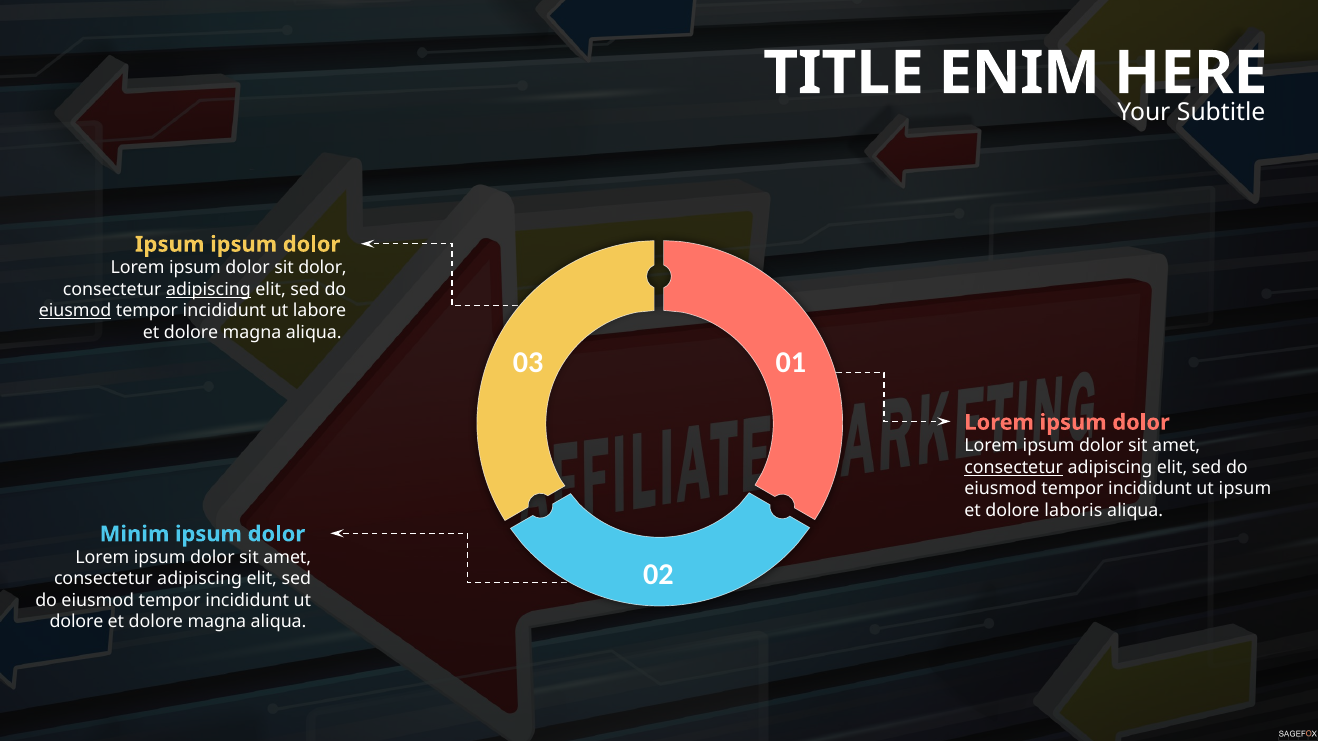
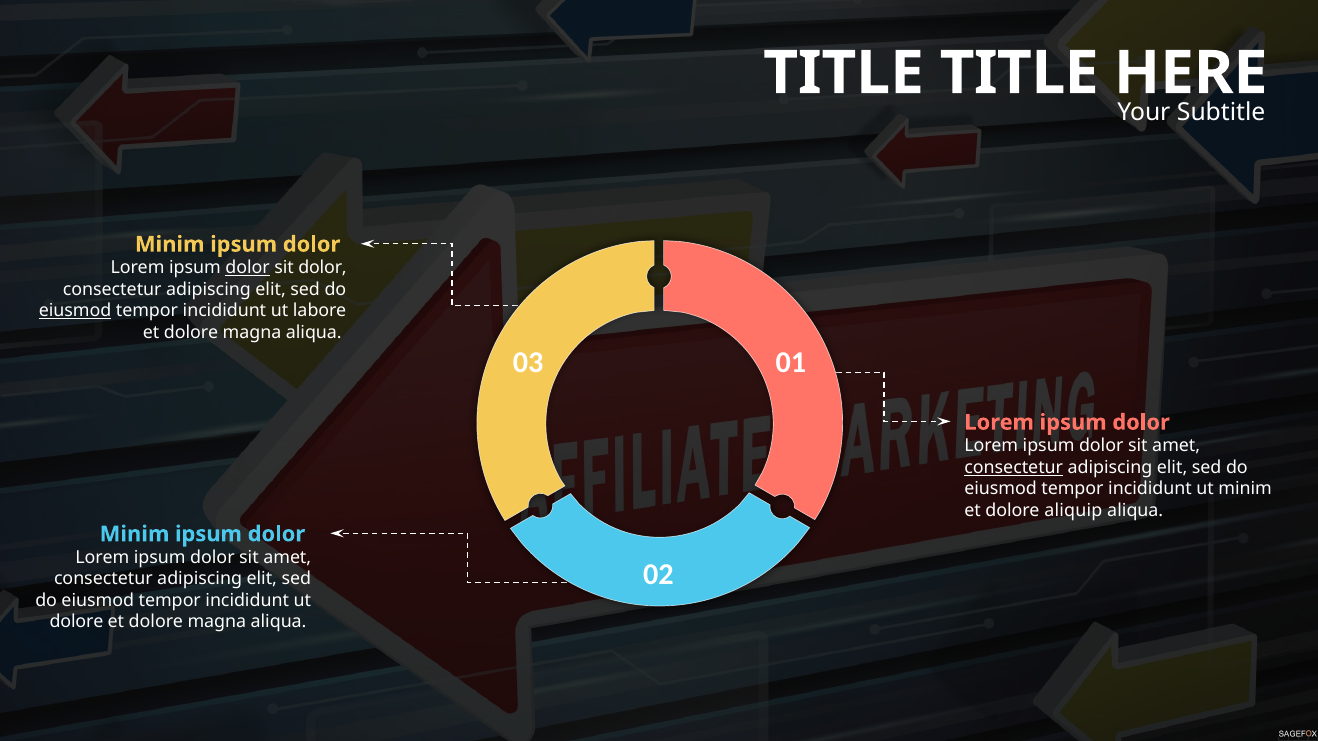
TITLE ENIM: ENIM -> TITLE (1019, 73)
Ipsum: Ipsum -> Minim (170, 245)
dolor underline: none -> present (248, 268)
adipiscing underline: present -> none (208, 290)
ut ipsum: ipsum -> minim (1245, 489)
laboris: laboris -> aliquip (1073, 511)
